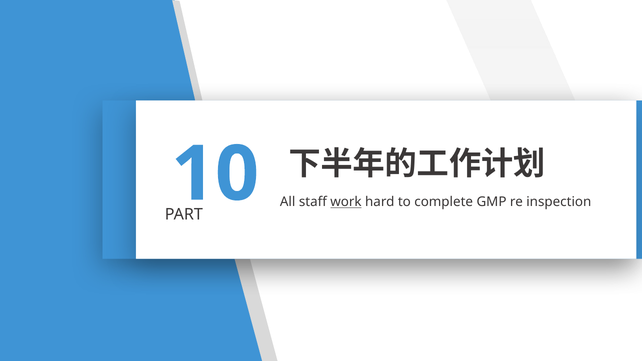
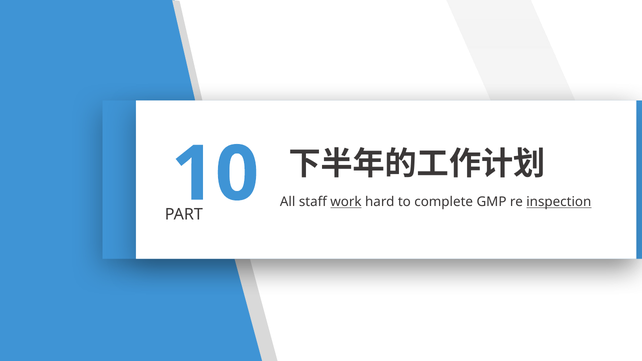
inspection underline: none -> present (559, 202)
